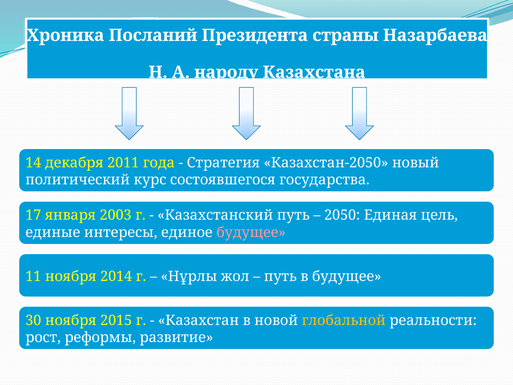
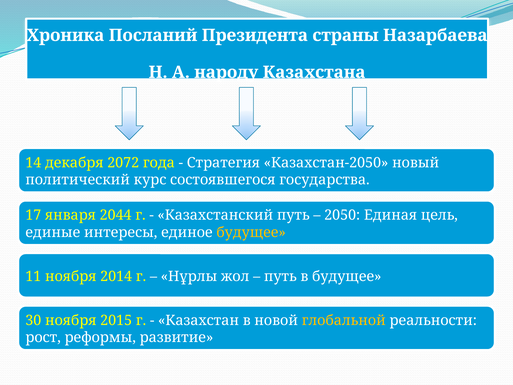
2011: 2011 -> 2072 (123, 163)
2003: 2003 -> 2044 (116, 215)
будущее colour: pink -> yellow (251, 232)
